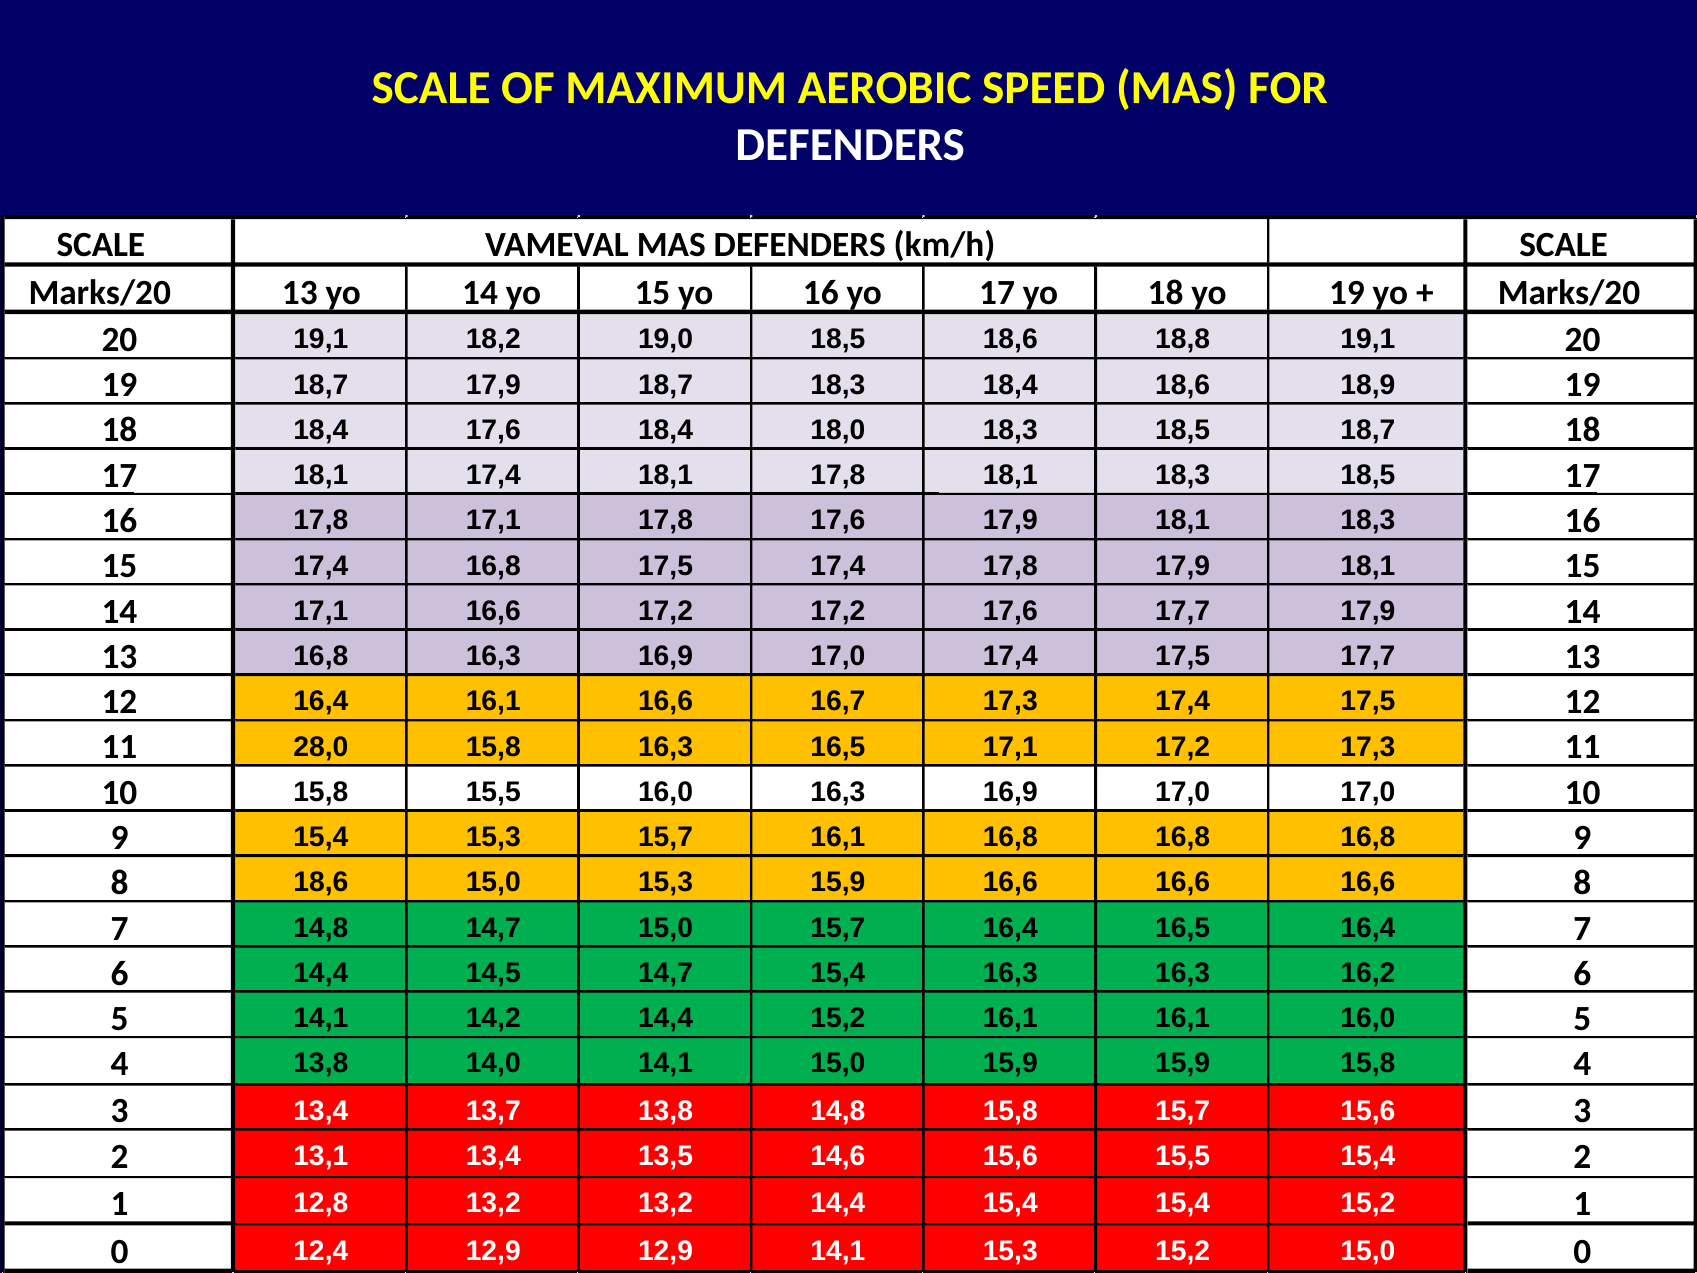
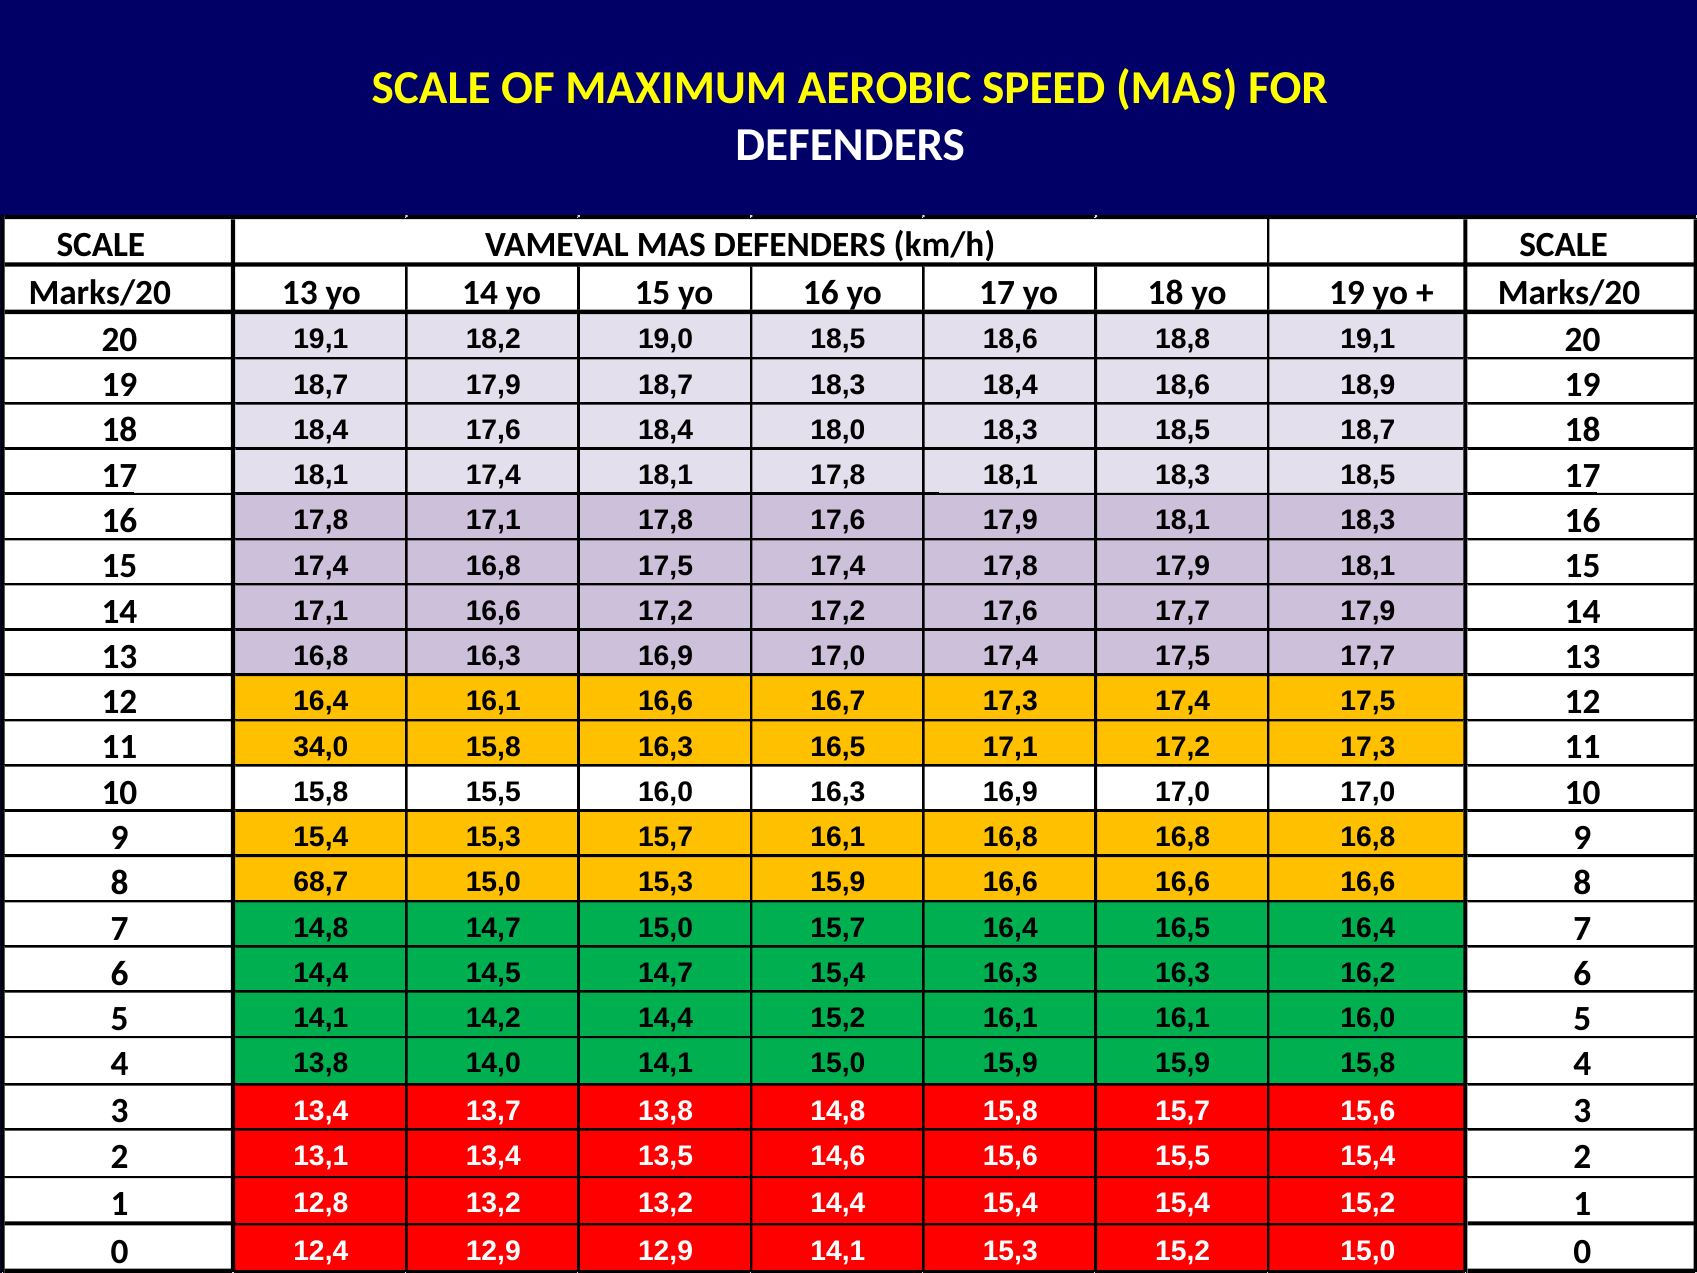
28,0: 28,0 -> 34,0 (321, 747)
8 18,6: 18,6 -> 68,7 (321, 882)
